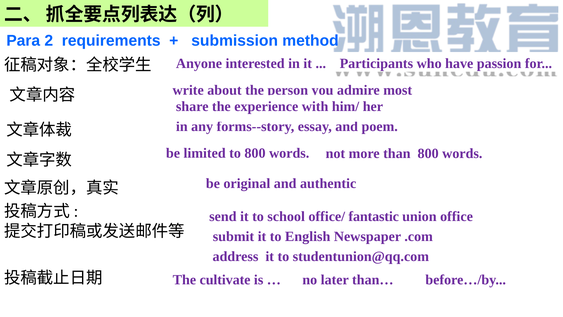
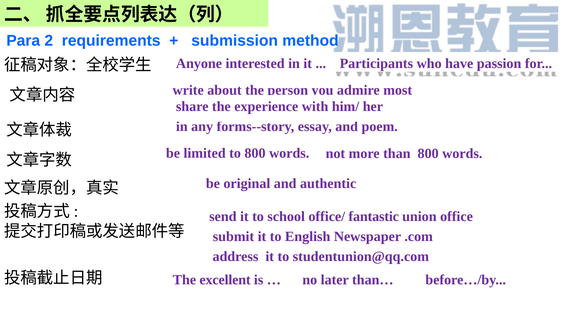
cultivate: cultivate -> excellent (225, 280)
